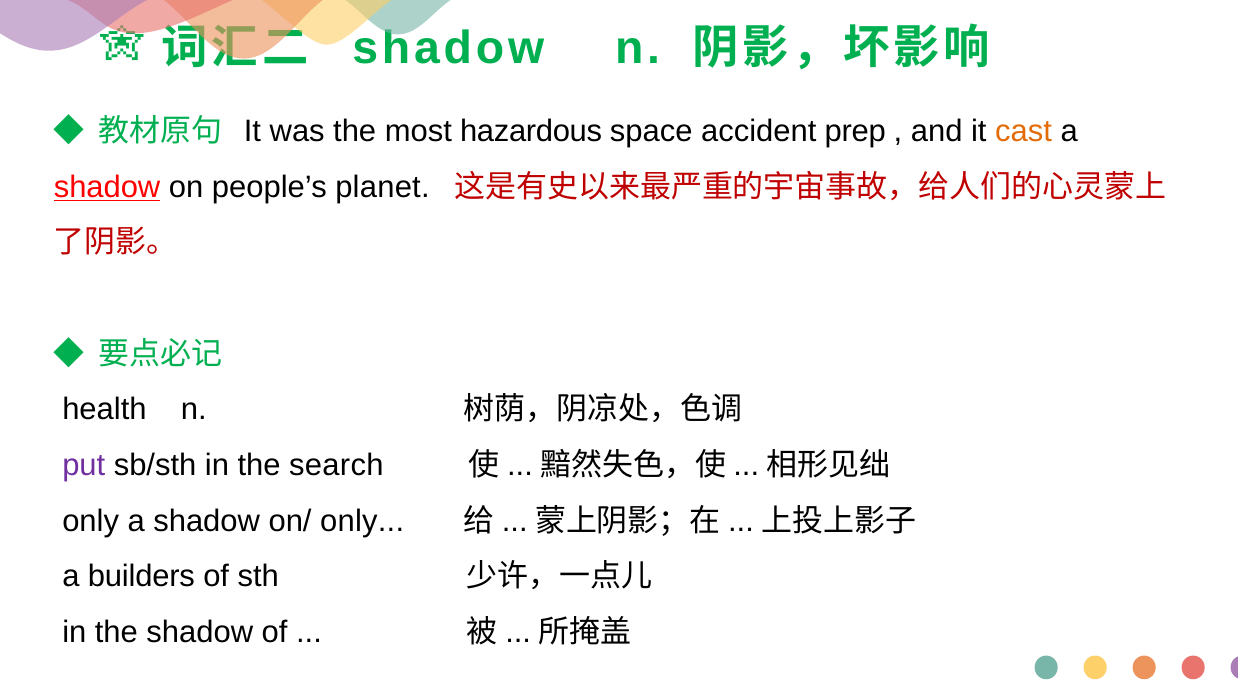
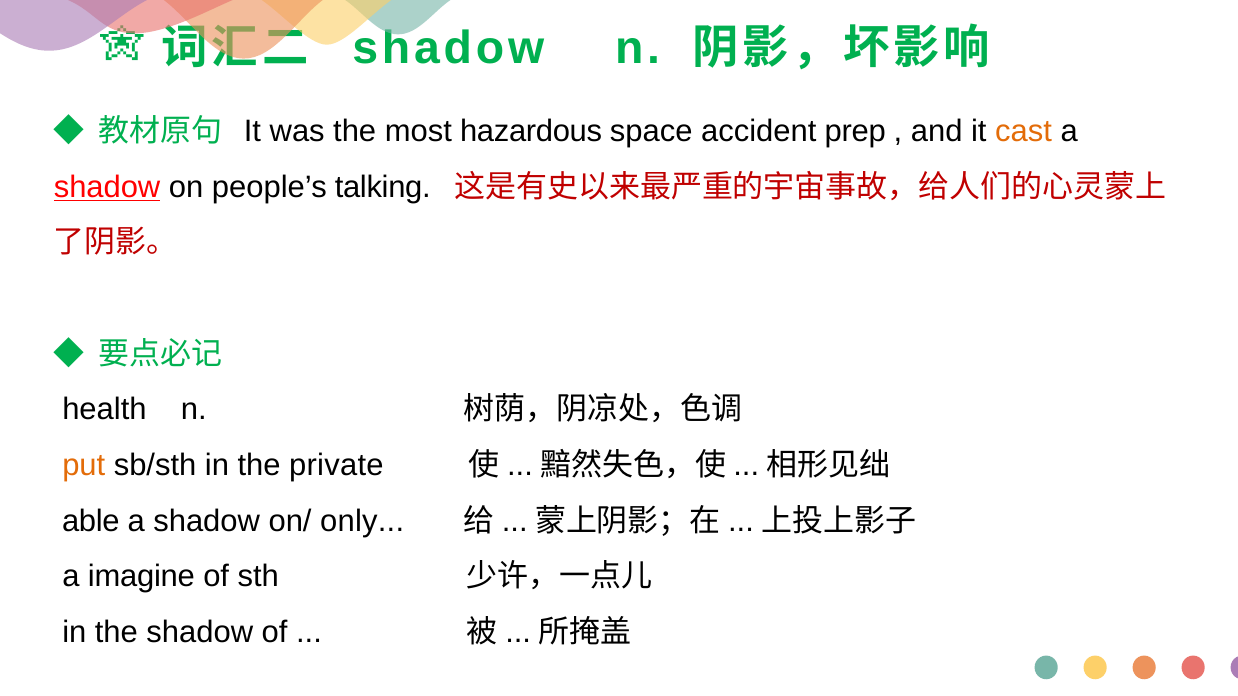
planet: planet -> talking (383, 187)
put colour: purple -> orange (84, 465)
search: search -> private (336, 465)
only: only -> able (91, 521)
builders: builders -> imagine (141, 577)
